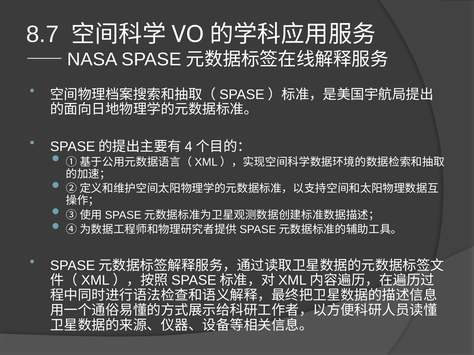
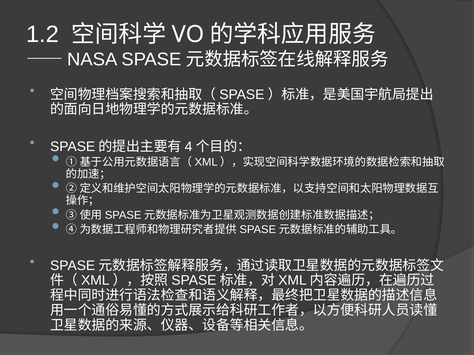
8.7: 8.7 -> 1.2 (43, 34)
